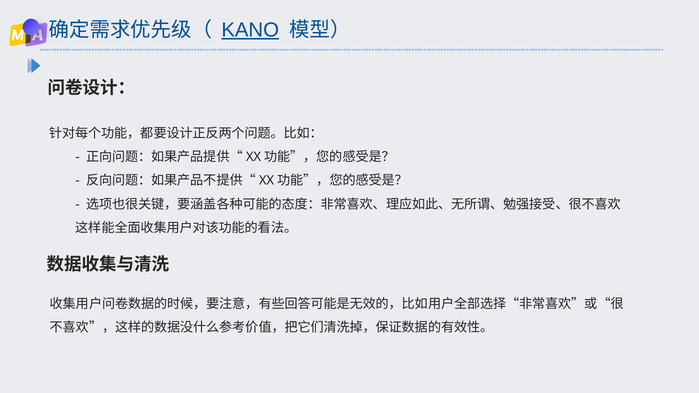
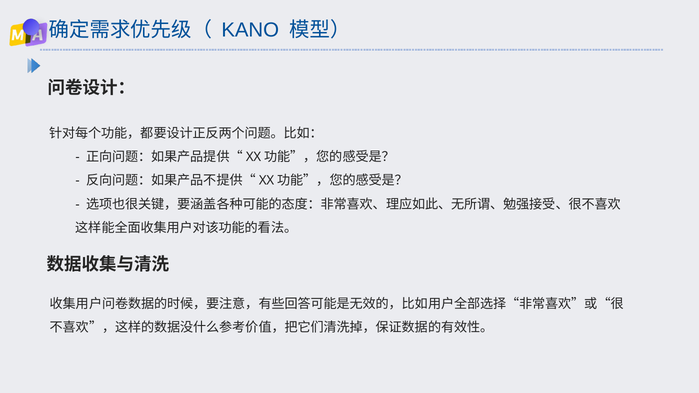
KANO underline: present -> none (250, 30)
